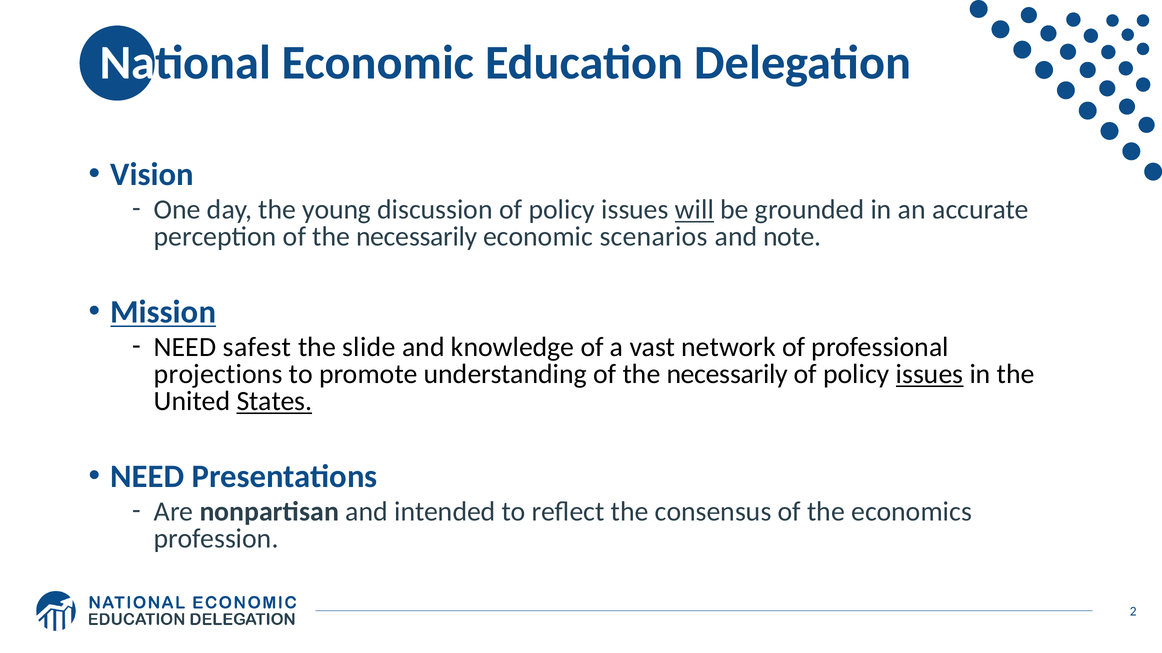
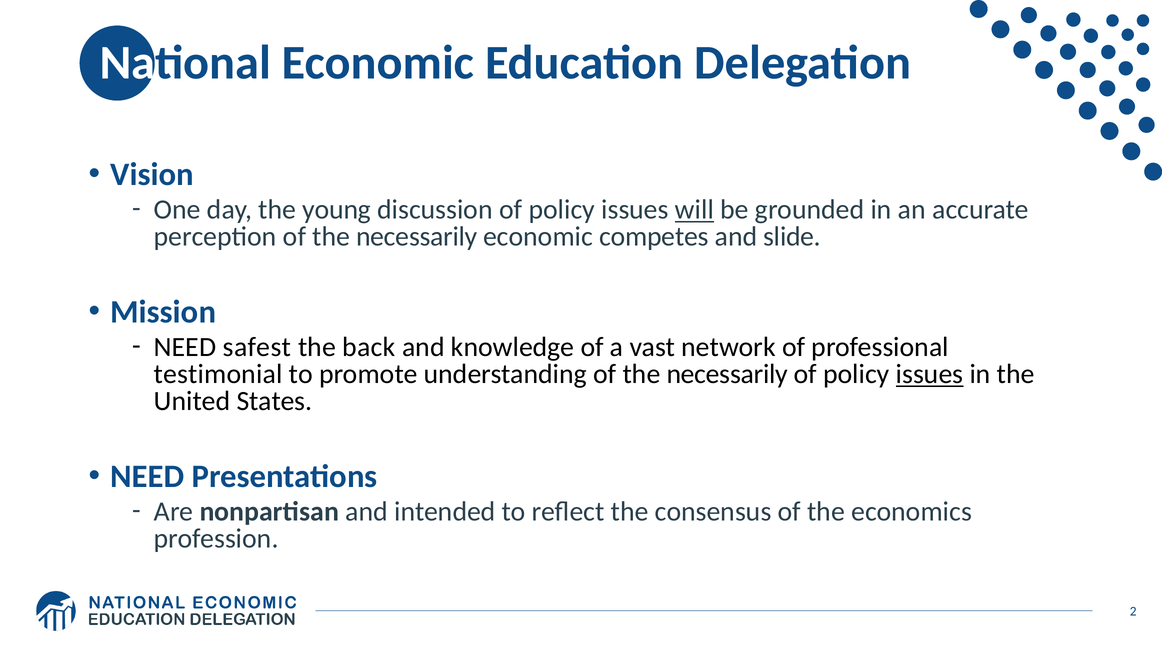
scenarios: scenarios -> competes (654, 237)
note: note -> slide (792, 237)
Mission underline: present -> none (163, 312)
slide: slide -> back (369, 348)
projections: projections -> testimonial (218, 375)
States underline: present -> none (274, 402)
